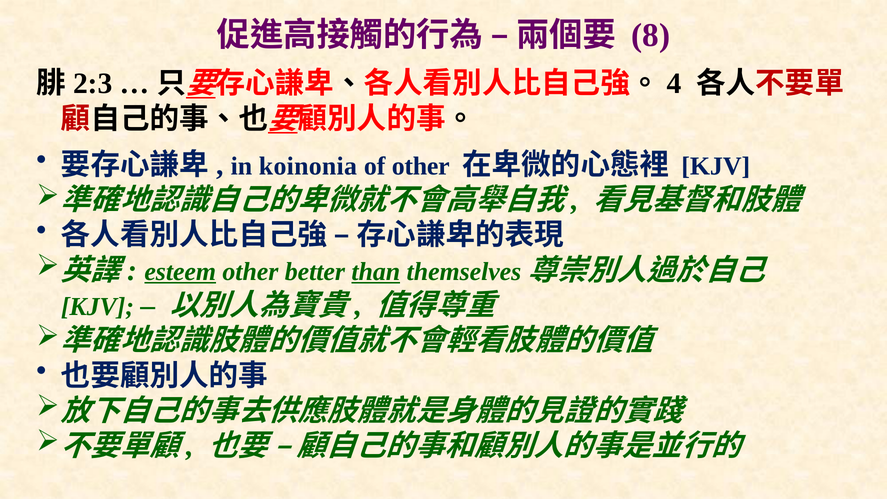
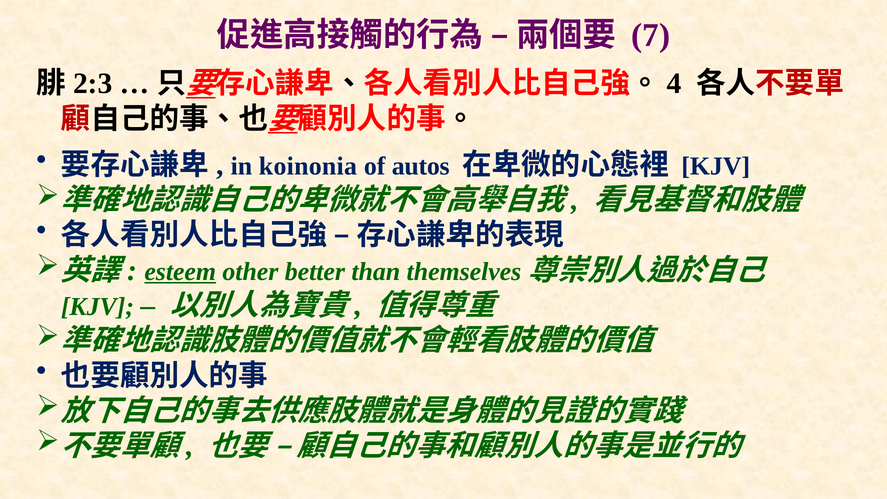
8: 8 -> 7 (651, 35)
of other: other -> autos (421, 166)
than underline: present -> none (376, 272)
